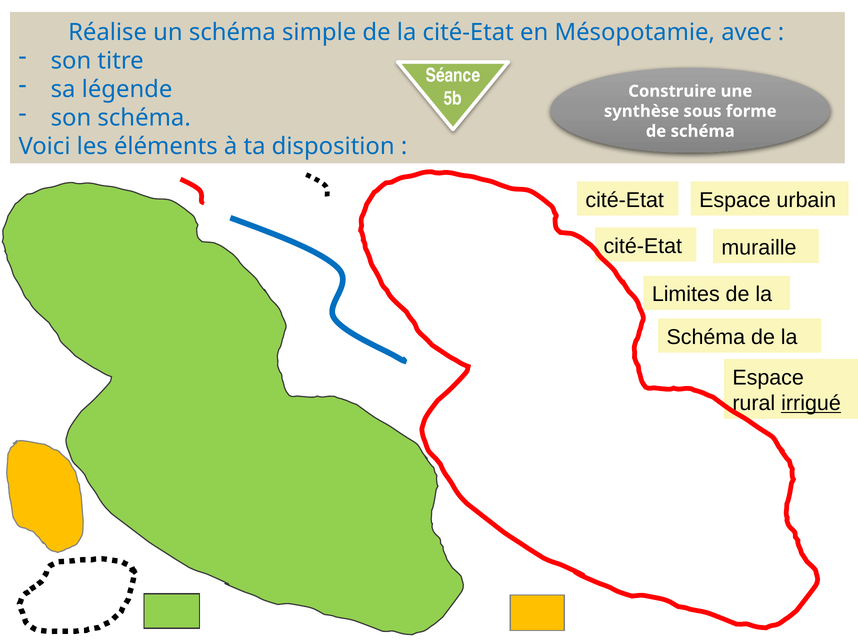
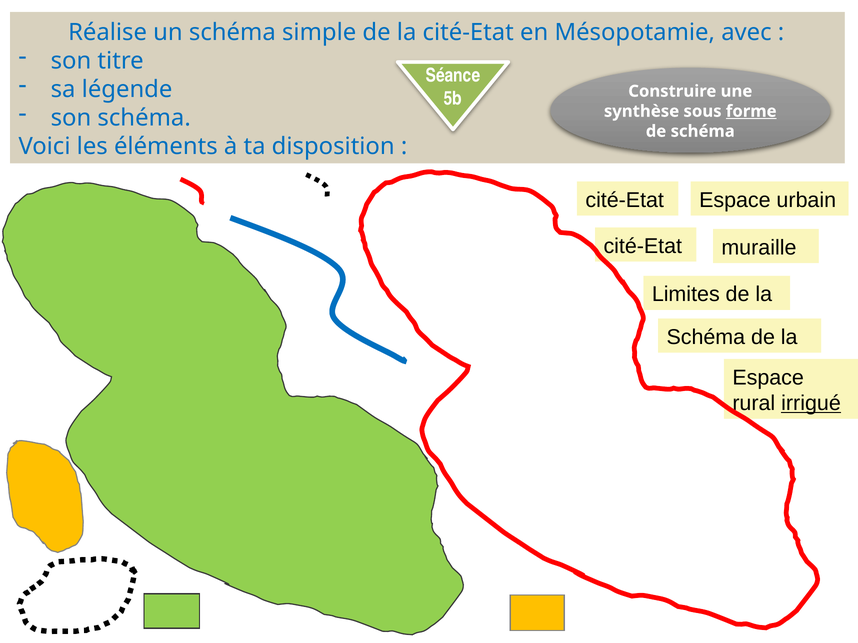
forme underline: none -> present (751, 111)
